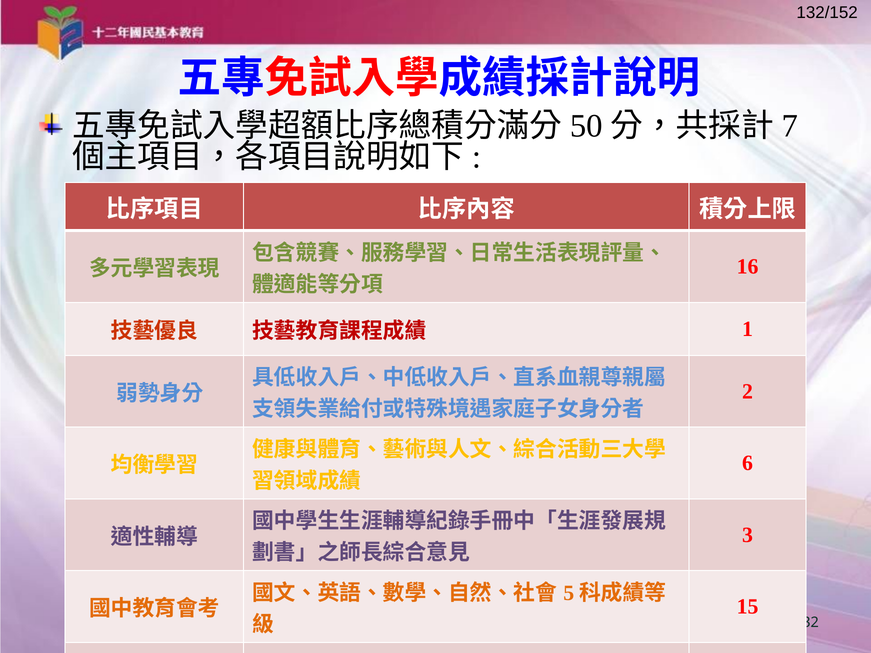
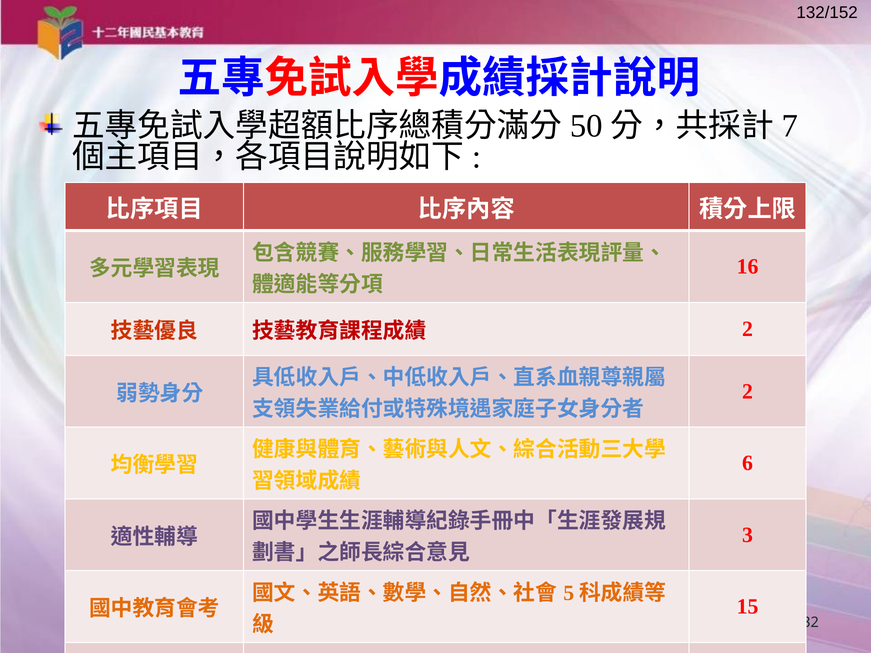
1: 1 -> 2 (748, 329)
